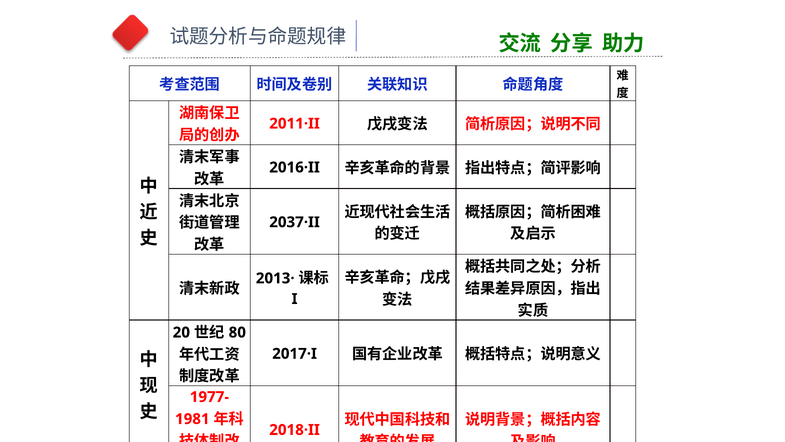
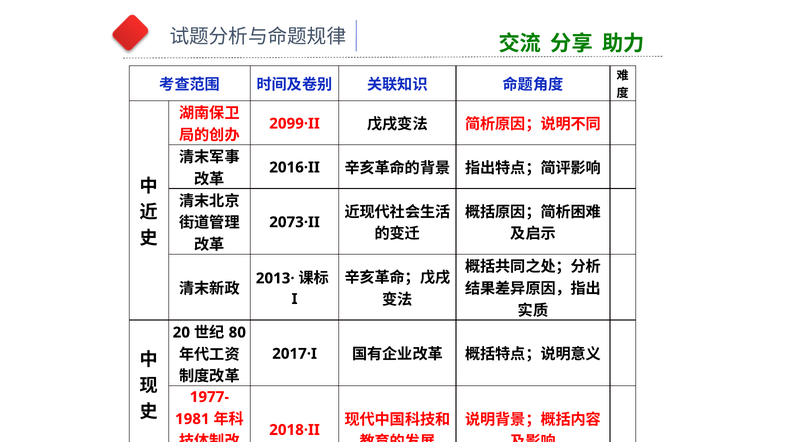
2011·II: 2011·II -> 2099·II (295, 123)
2037·II: 2037·II -> 2073·II (295, 222)
